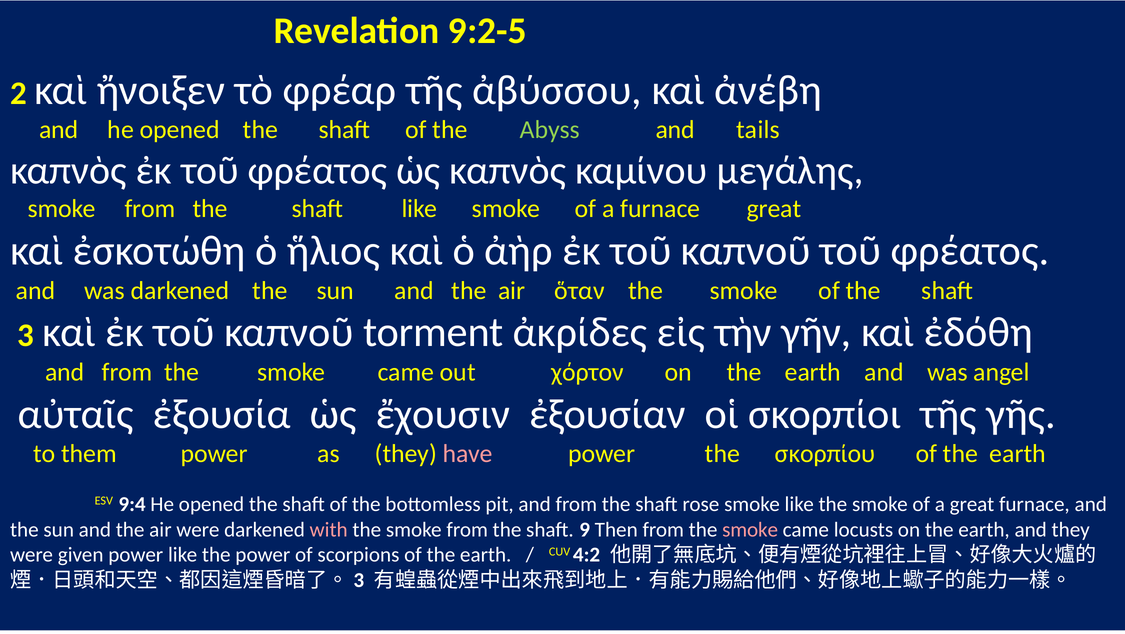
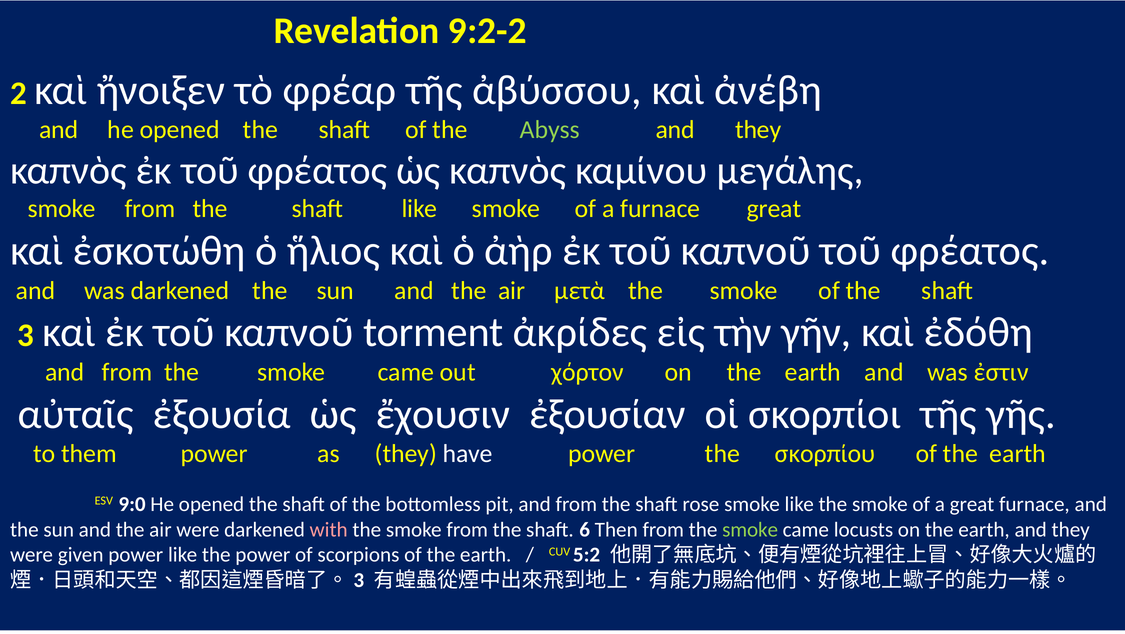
9:2-5: 9:2-5 -> 9:2-2 (487, 31)
tails: tails -> they (758, 130)
ὅταν: ὅταν -> μετὰ (580, 291)
angel: angel -> ἐστιν (1001, 372)
have colour: pink -> white (468, 454)
9:4: 9:4 -> 9:0 (132, 505)
9: 9 -> 6 (585, 530)
smoke colour: pink -> light green (750, 530)
4:2: 4:2 -> 5:2 (587, 555)
